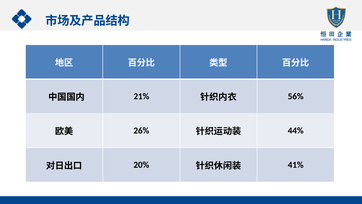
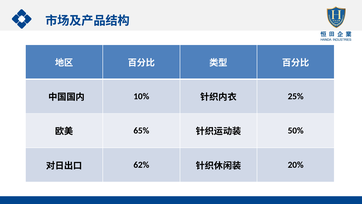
21%: 21% -> 10% (141, 96)
56%: 56% -> 25% (296, 96)
26%: 26% -> 65% (141, 130)
44%: 44% -> 50% (296, 130)
20%: 20% -> 62% (141, 165)
41%: 41% -> 20% (296, 165)
